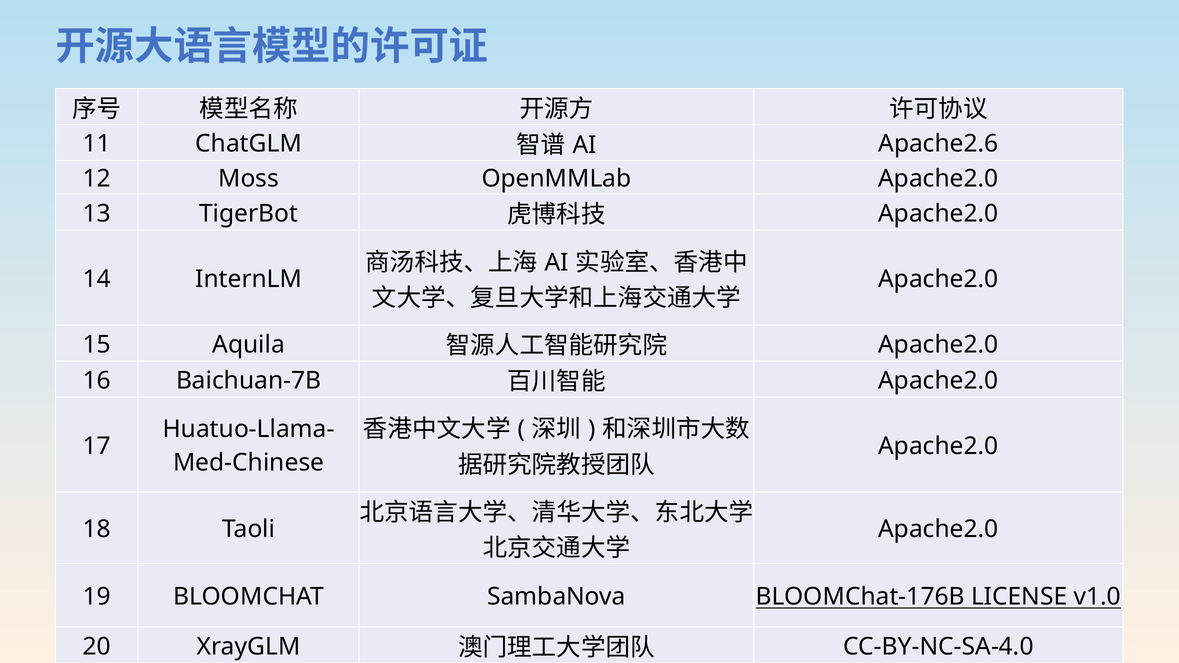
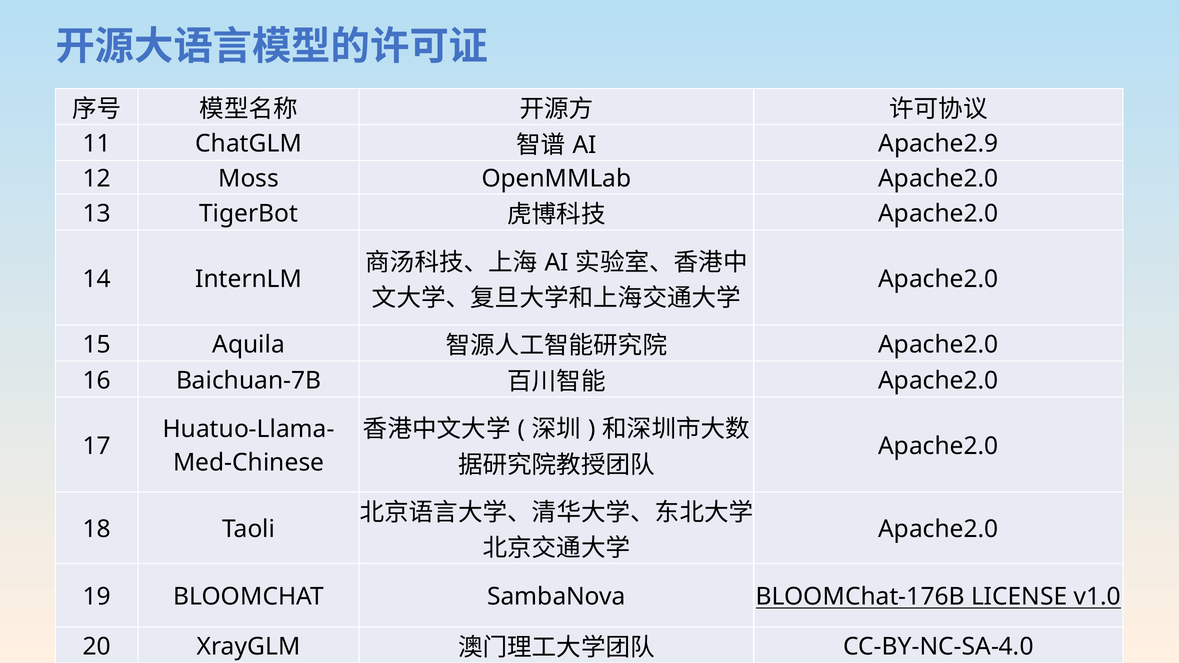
Apache2.6: Apache2.6 -> Apache2.9 (938, 144)
